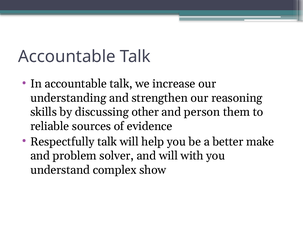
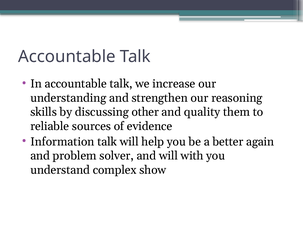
person: person -> quality (202, 112)
Respectfully: Respectfully -> Information (62, 142)
make: make -> again (260, 142)
